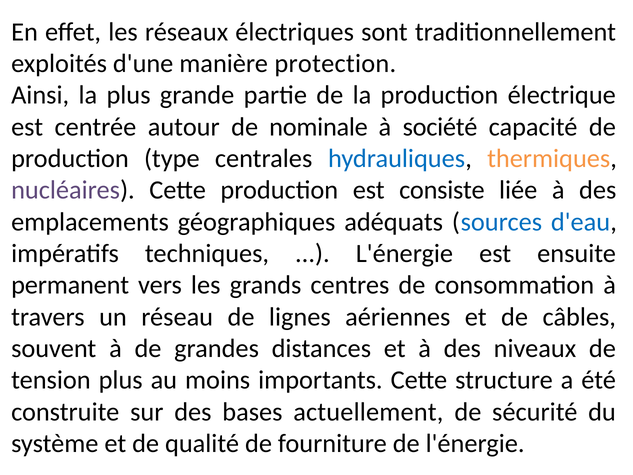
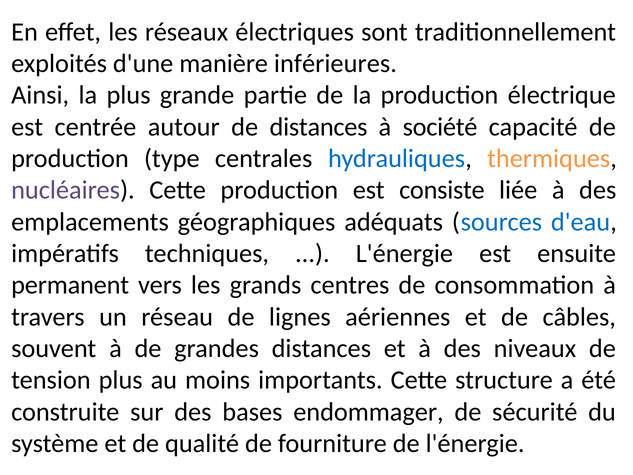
protection: protection -> inférieures (335, 63)
de nominale: nominale -> distances (319, 127)
actuellement: actuellement -> endommager (368, 412)
